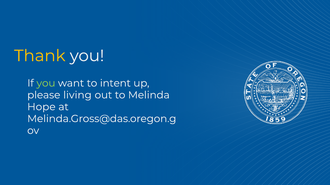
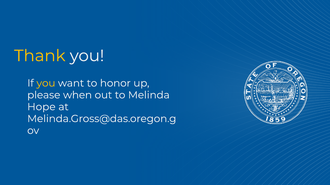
you colour: light green -> yellow (46, 83)
intent: intent -> honor (115, 83)
living: living -> when (78, 95)
